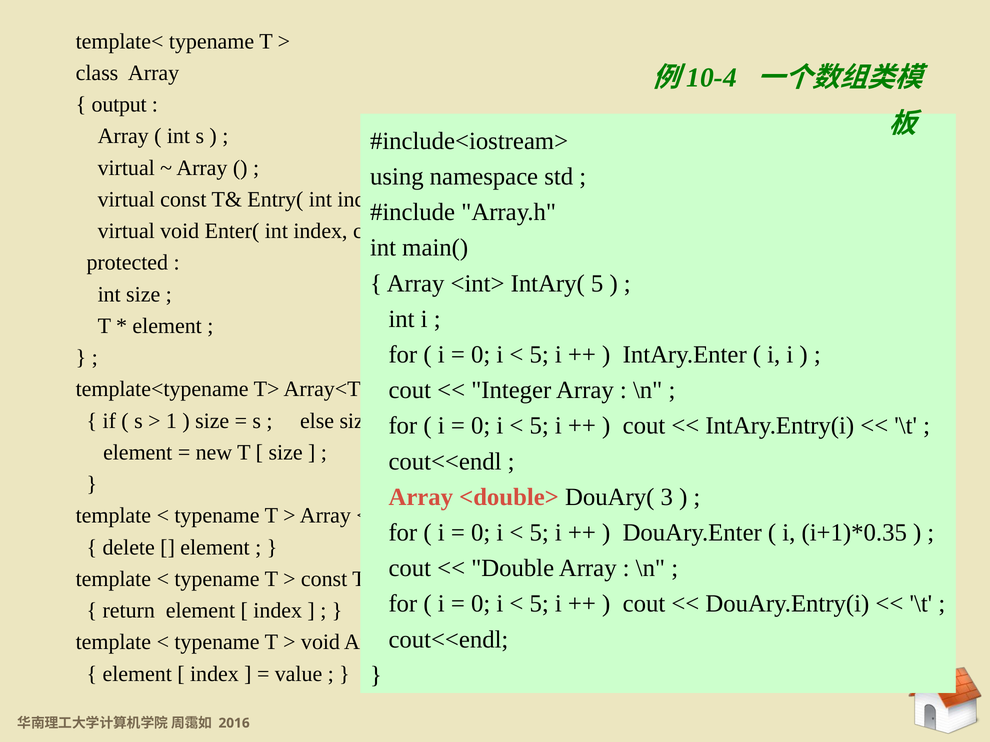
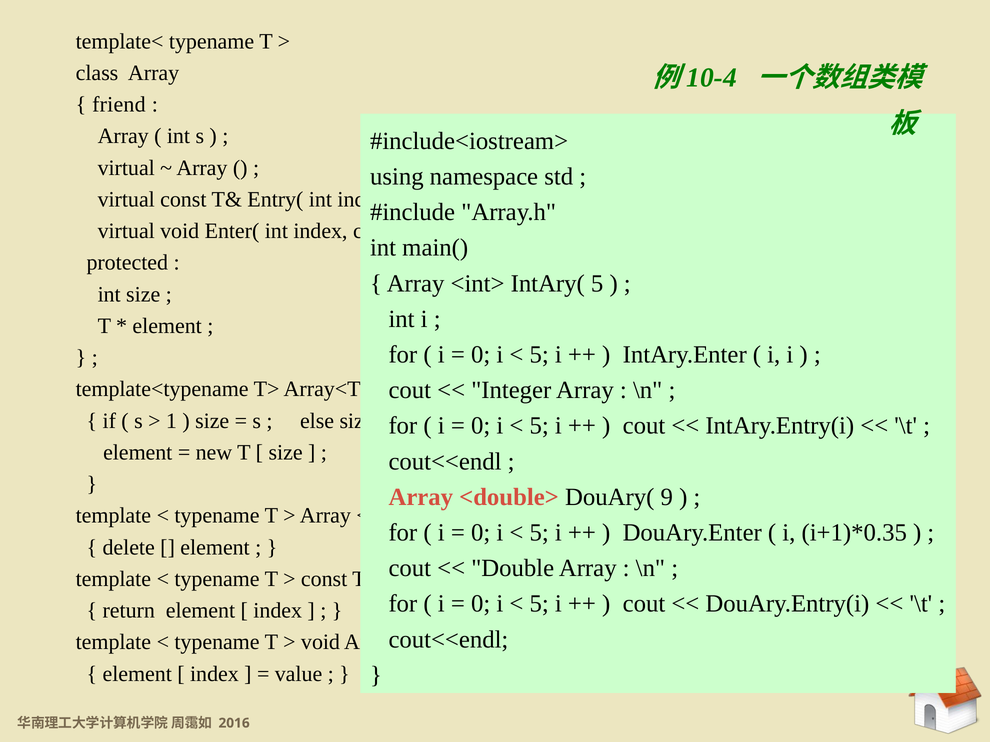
output: output -> friend (119, 105)
3: 3 -> 9 (667, 497)
